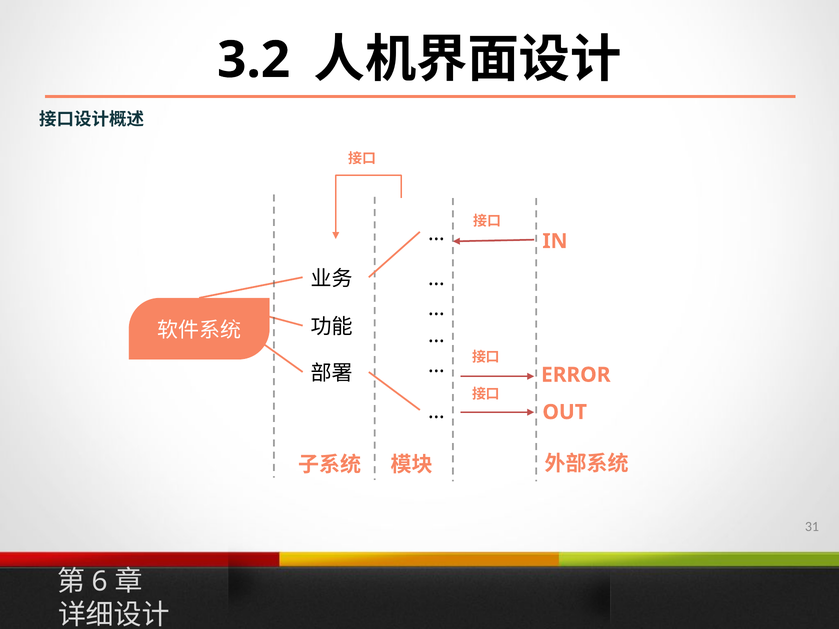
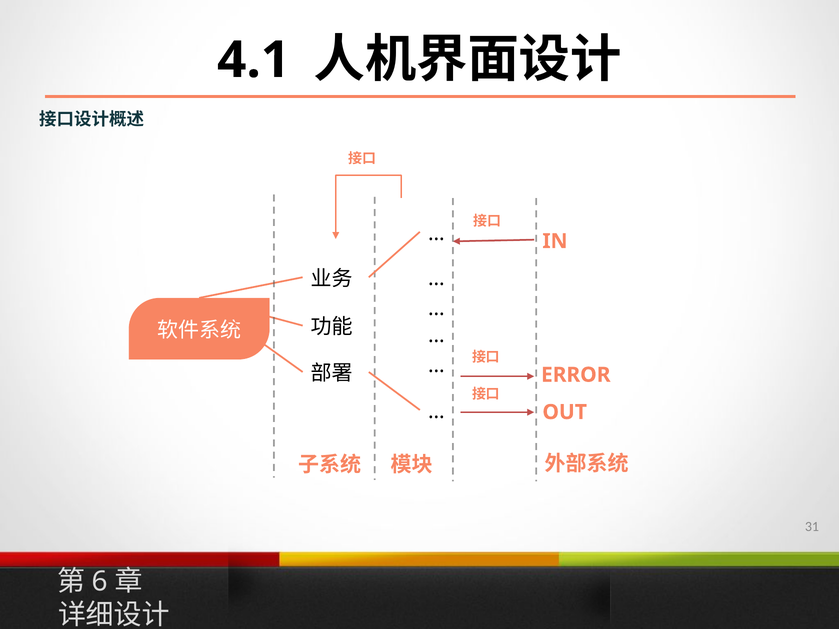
3.2: 3.2 -> 4.1 (254, 60)
